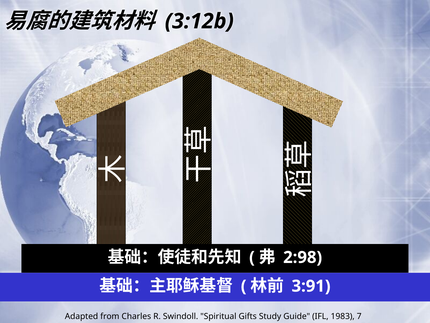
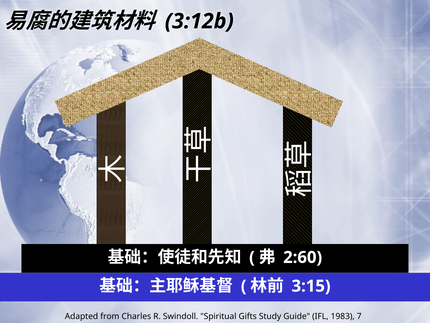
2:98: 2:98 -> 2:60 (303, 257)
3:91: 3:91 -> 3:15 (311, 286)
